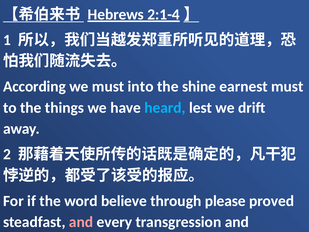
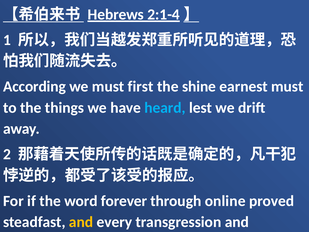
into: into -> first (141, 86)
believe: believe -> forever (124, 201)
please: please -> online (225, 201)
and colour: pink -> yellow (81, 222)
